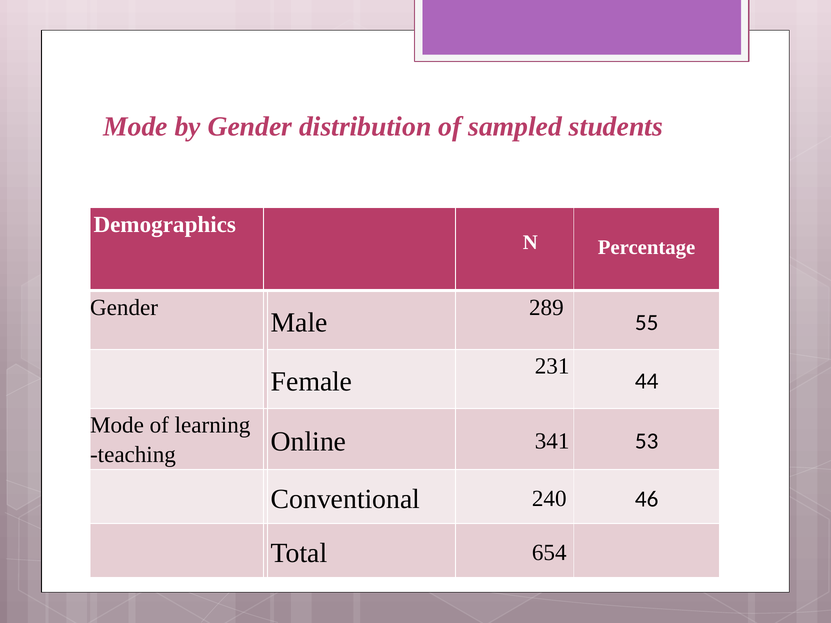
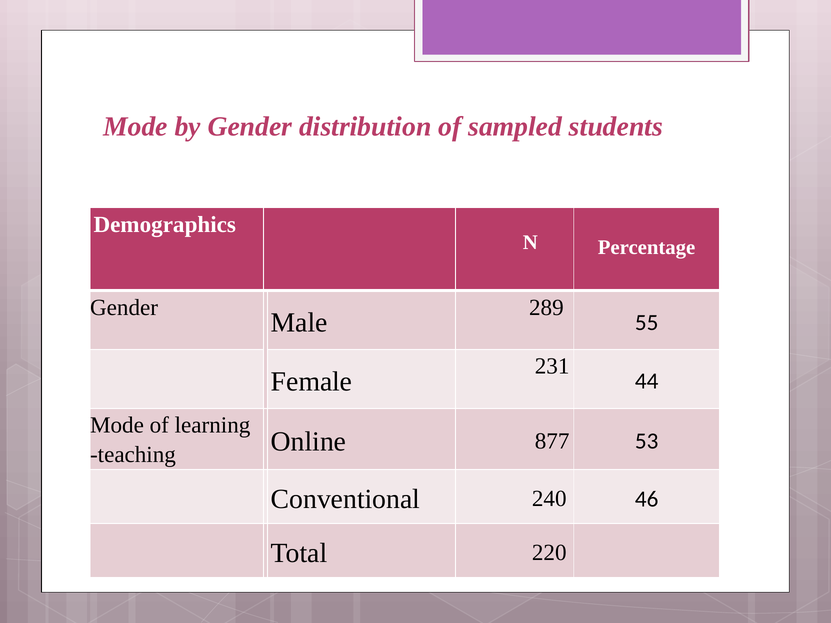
341: 341 -> 877 (552, 441)
654: 654 -> 220 (549, 553)
